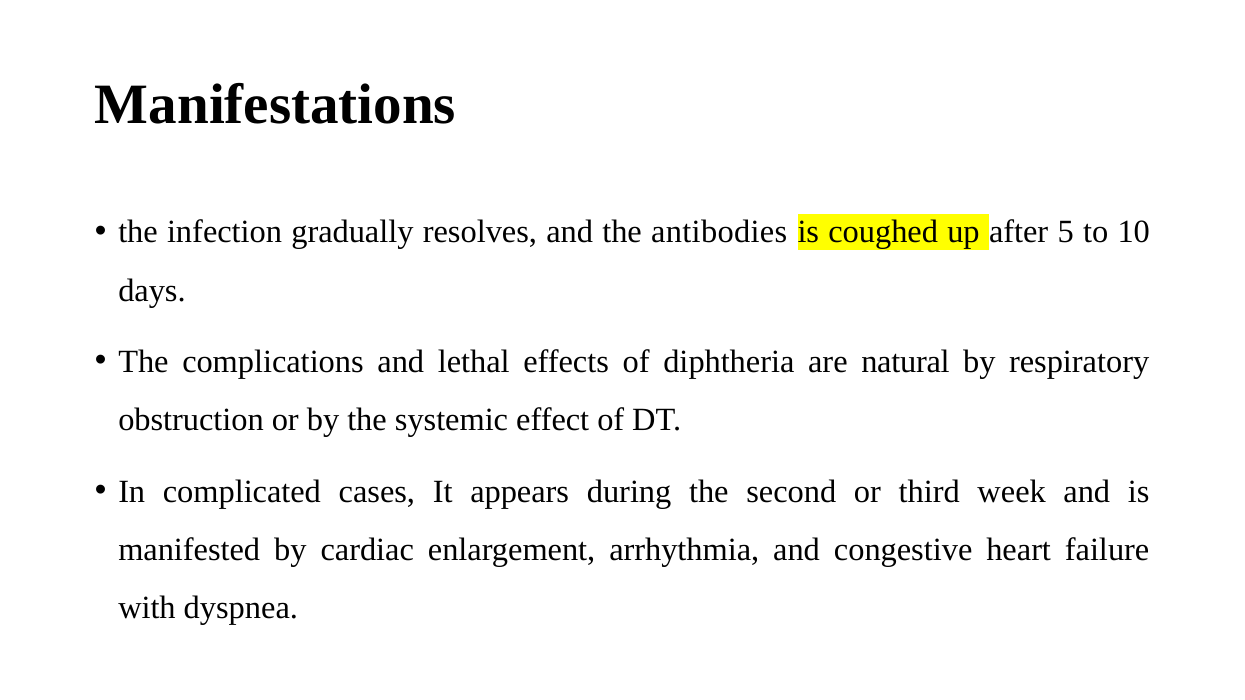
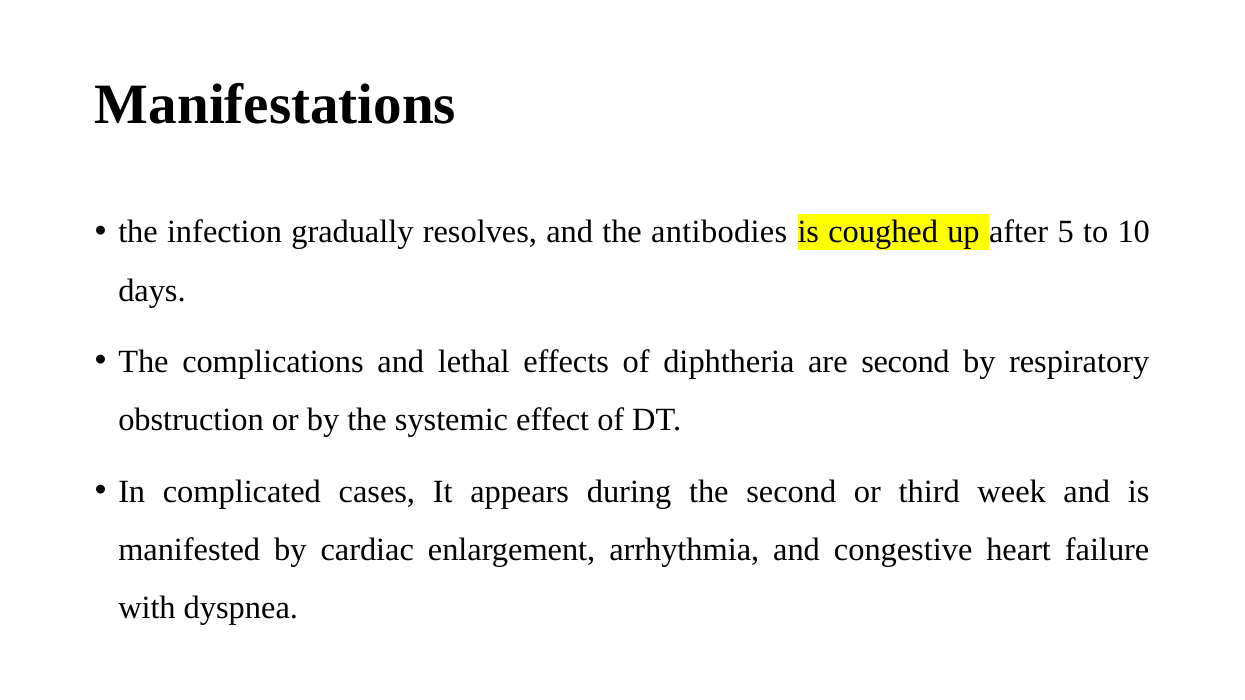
are natural: natural -> second (905, 362)
